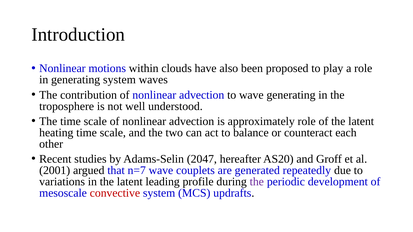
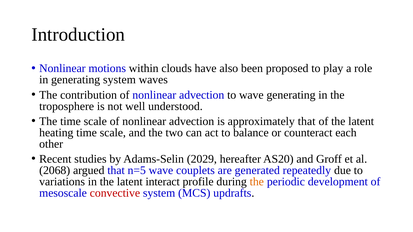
approximately role: role -> that (307, 122)
2047: 2047 -> 2029 (202, 159)
2001: 2001 -> 2068 (55, 171)
n=7: n=7 -> n=5 (137, 171)
leading: leading -> interact (163, 182)
the colour: purple -> orange (257, 182)
